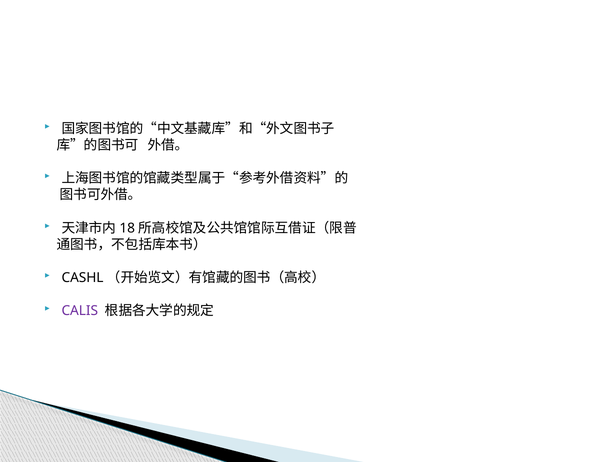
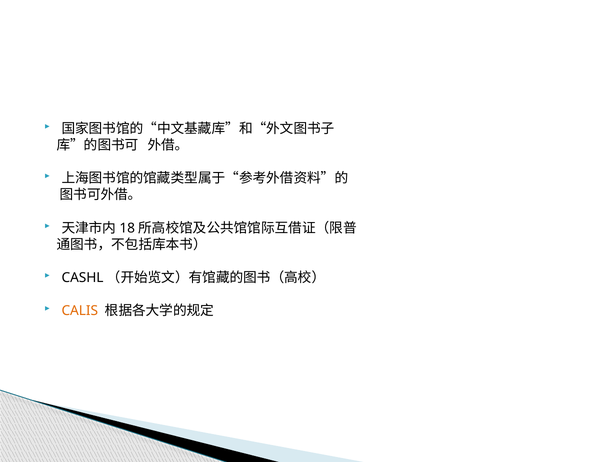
CALIS colour: purple -> orange (80, 311)
